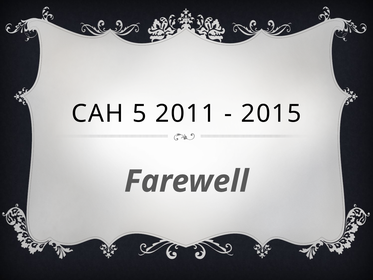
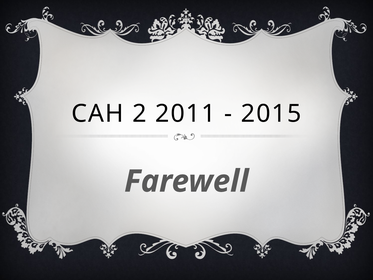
5: 5 -> 2 (139, 114)
